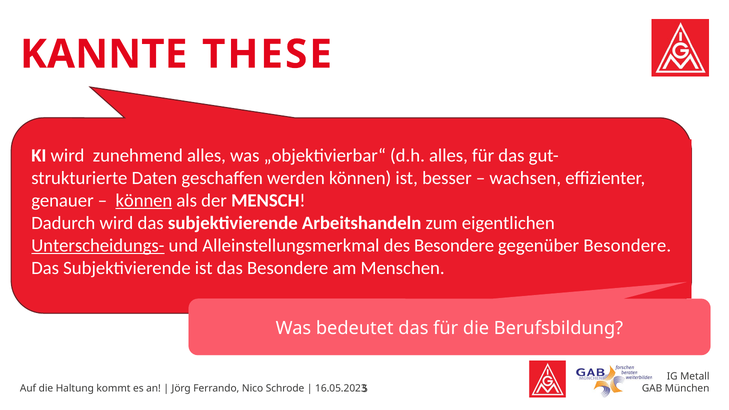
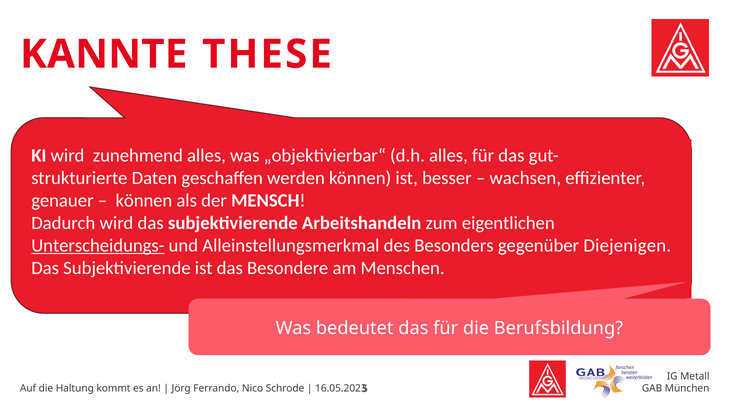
können underline: present -> none (144, 201)
des Besondere: Besondere -> Besonders (454, 246)
gegenüber Besondere: Besondere -> Diejenigen (627, 246)
